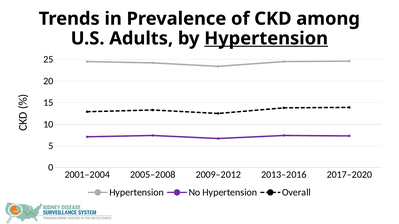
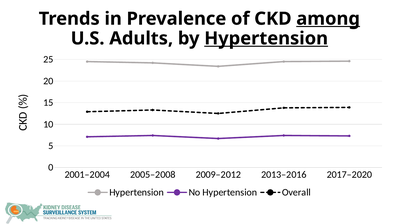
among underline: none -> present (328, 19)
